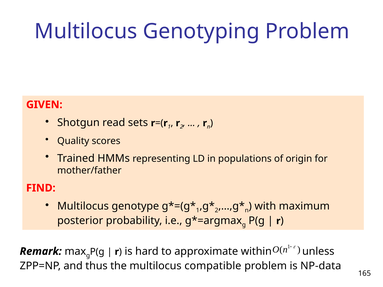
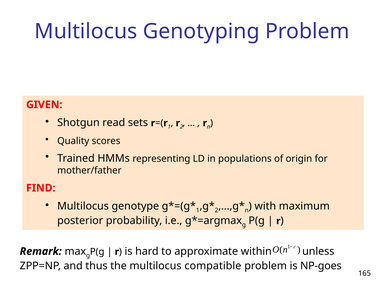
NP-data: NP-data -> NP-goes (321, 266)
